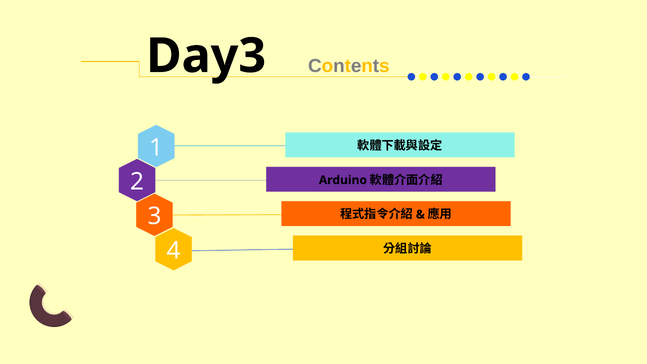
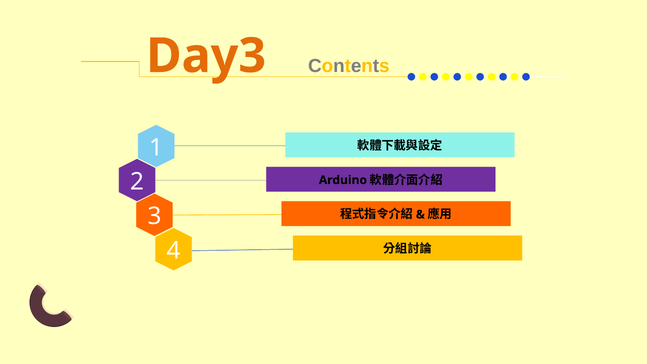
Day3 colour: black -> orange (206, 56)
